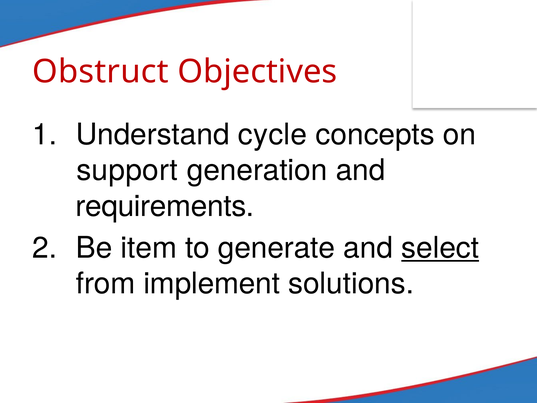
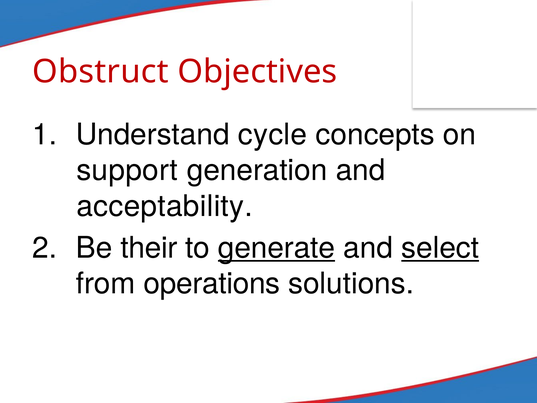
requirements: requirements -> acceptability (165, 206)
item: item -> their (149, 248)
generate underline: none -> present (277, 248)
implement: implement -> operations (212, 284)
